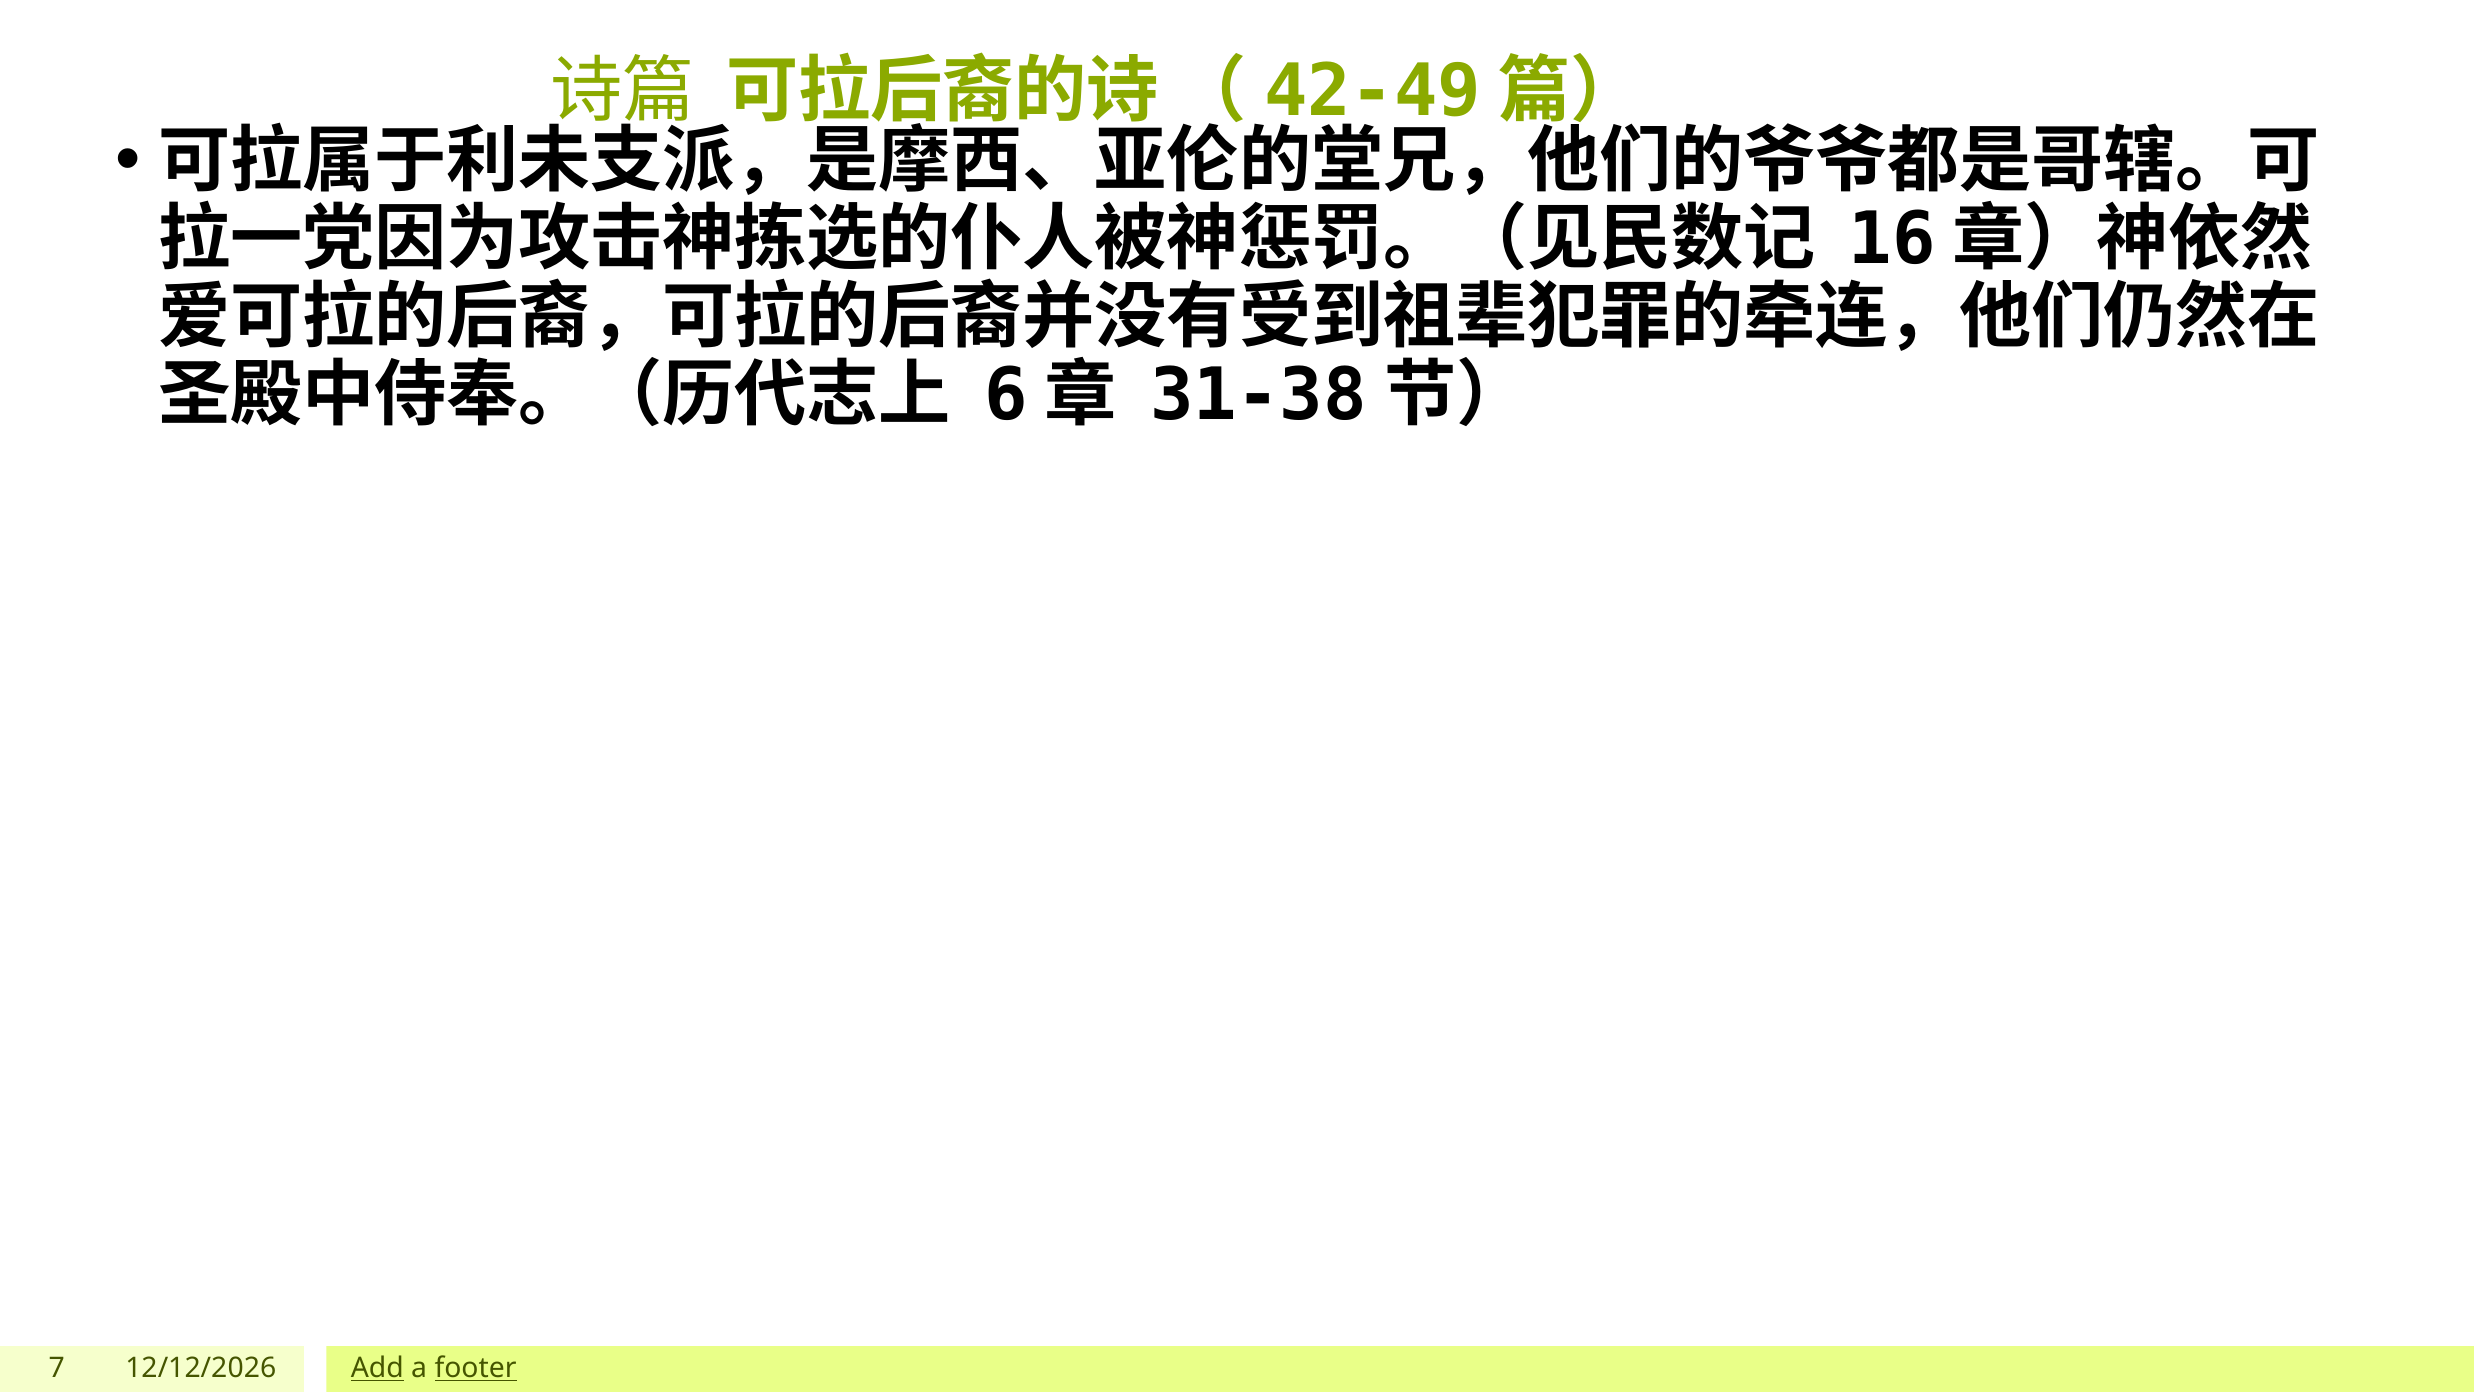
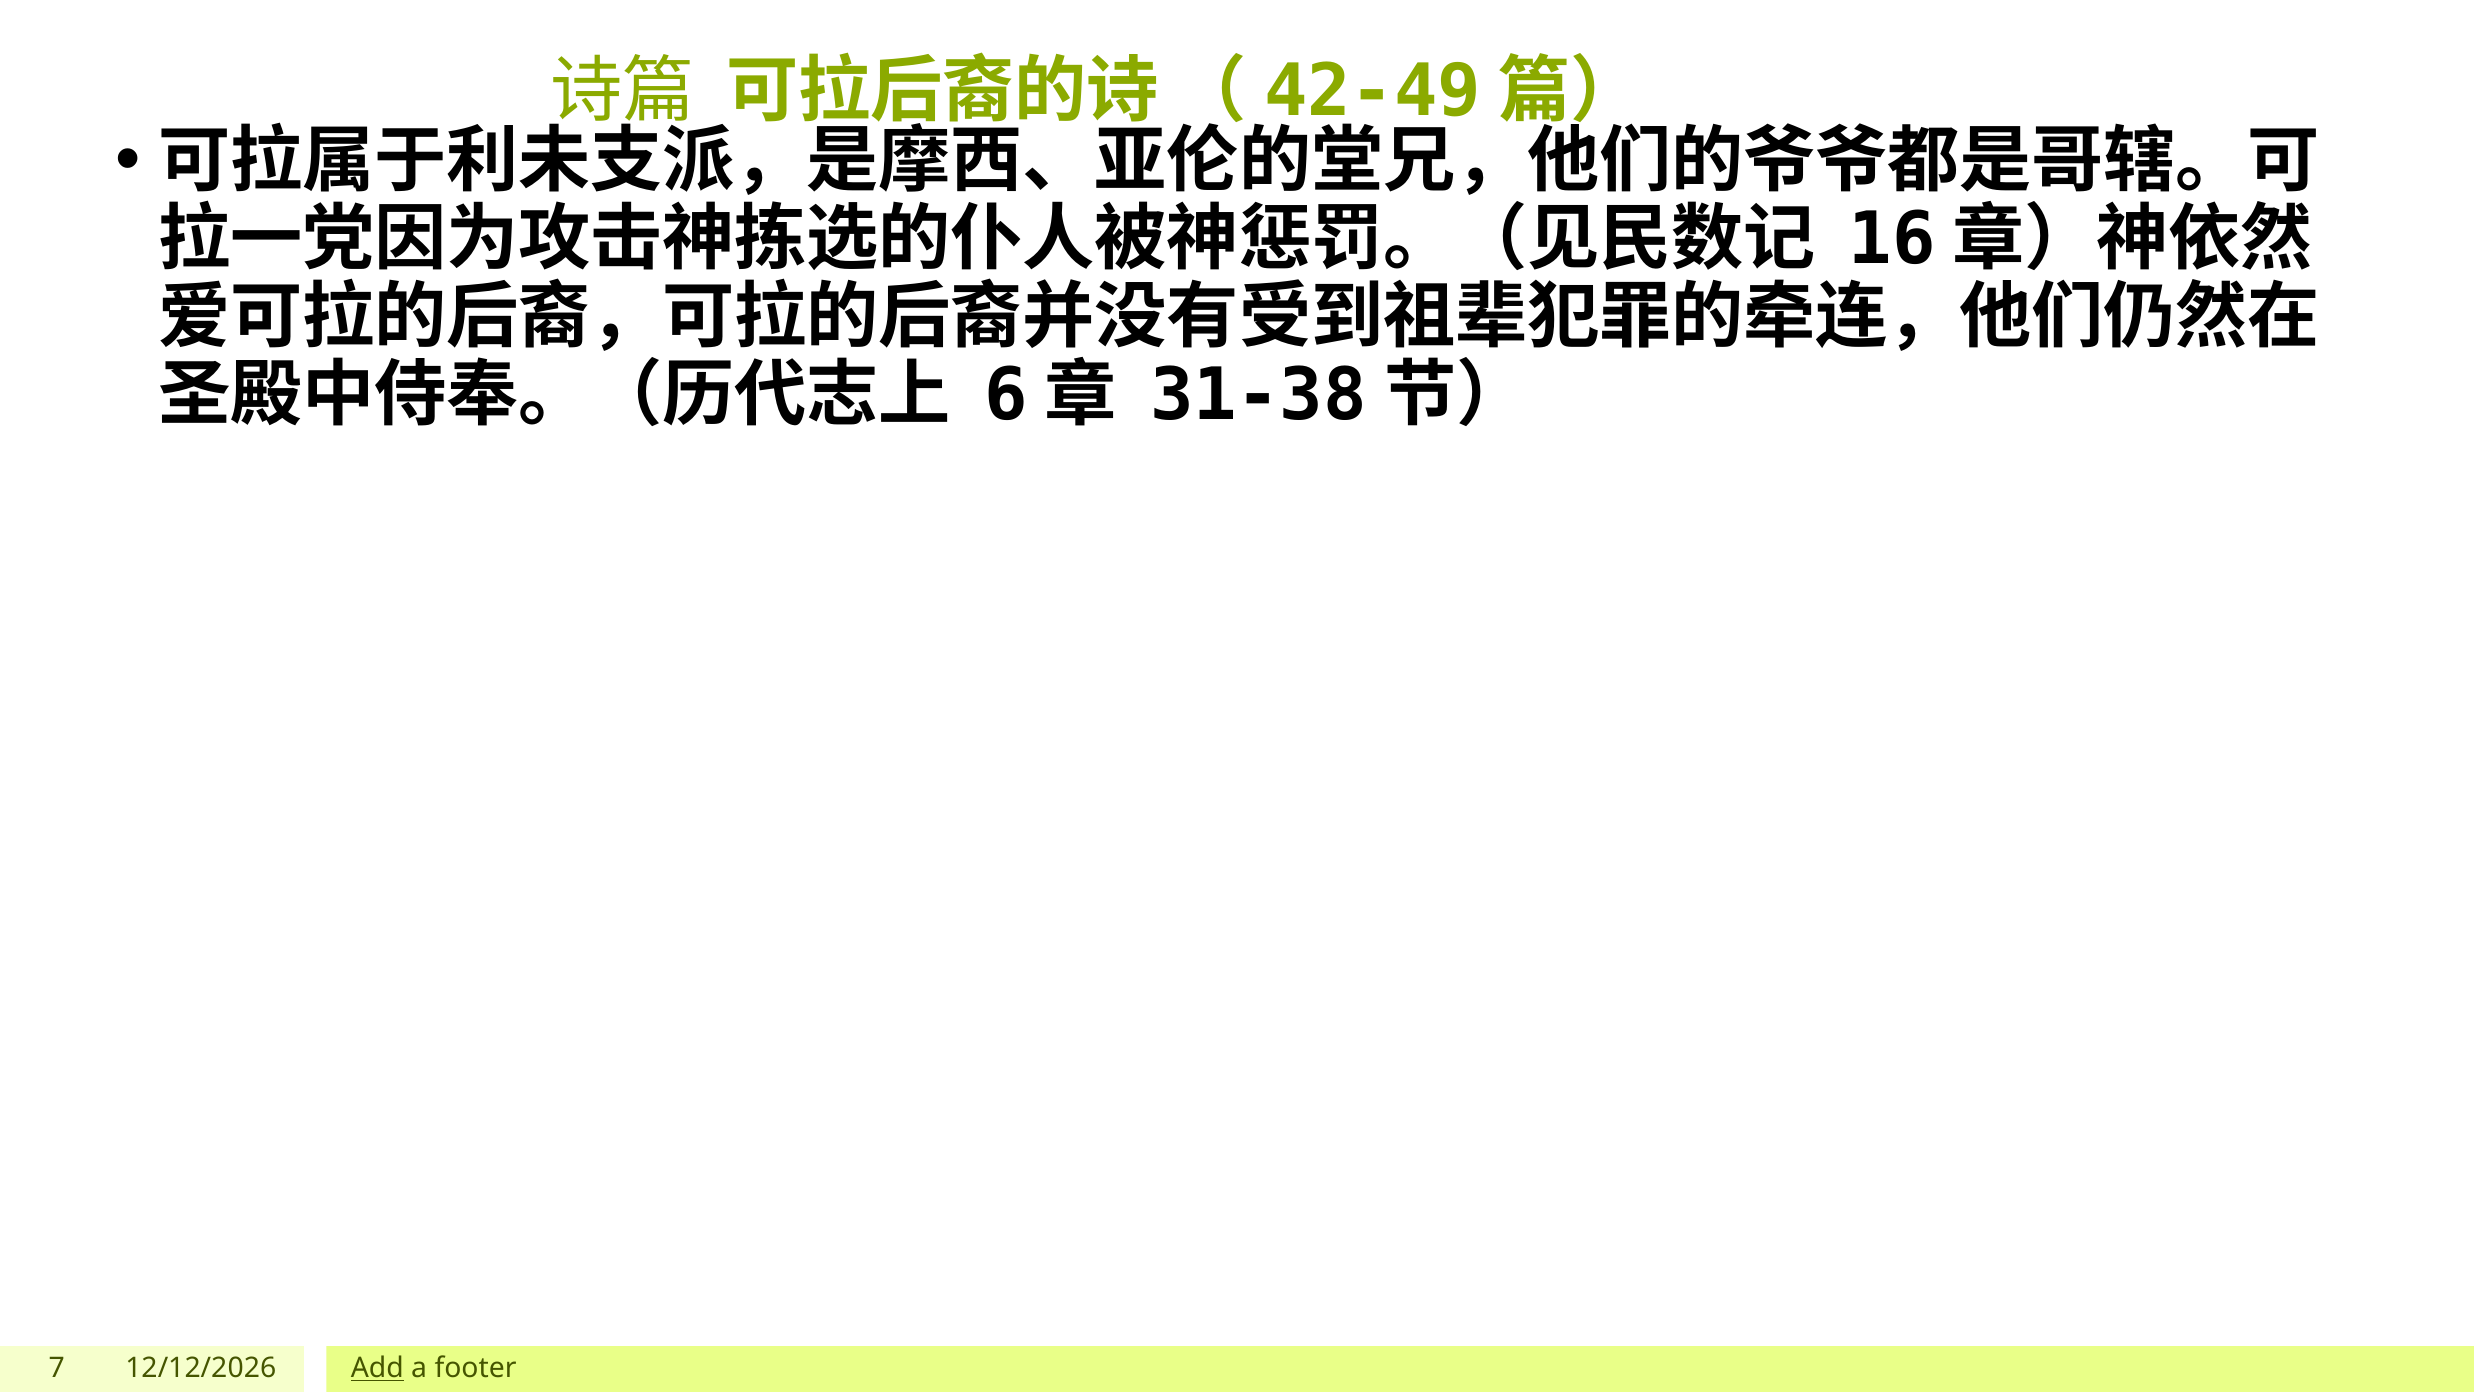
footer underline: present -> none (476, 1368)
